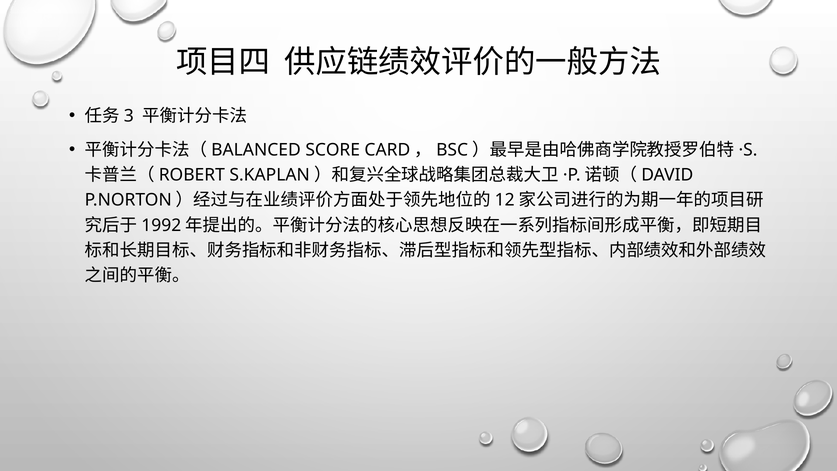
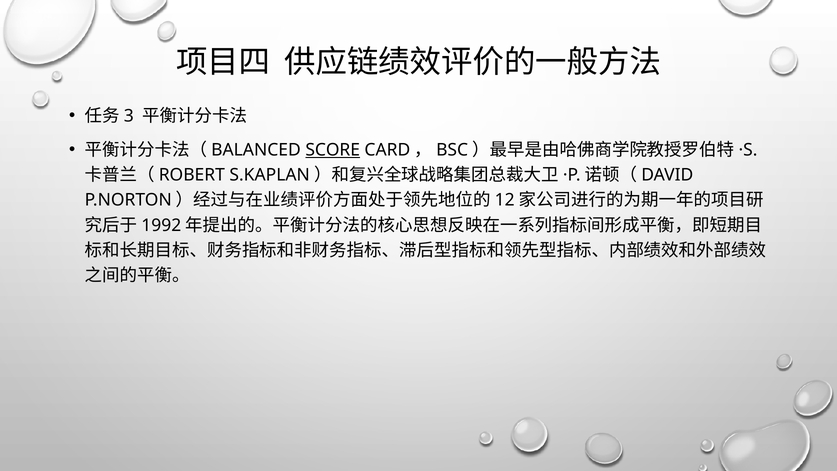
SCORE underline: none -> present (333, 150)
